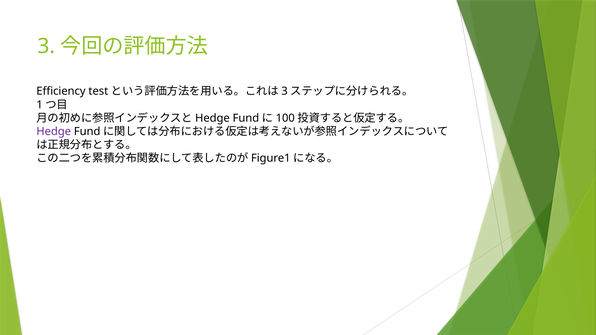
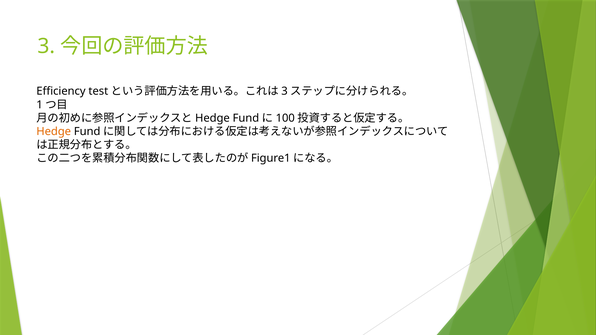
Hedge colour: purple -> orange (54, 132)
